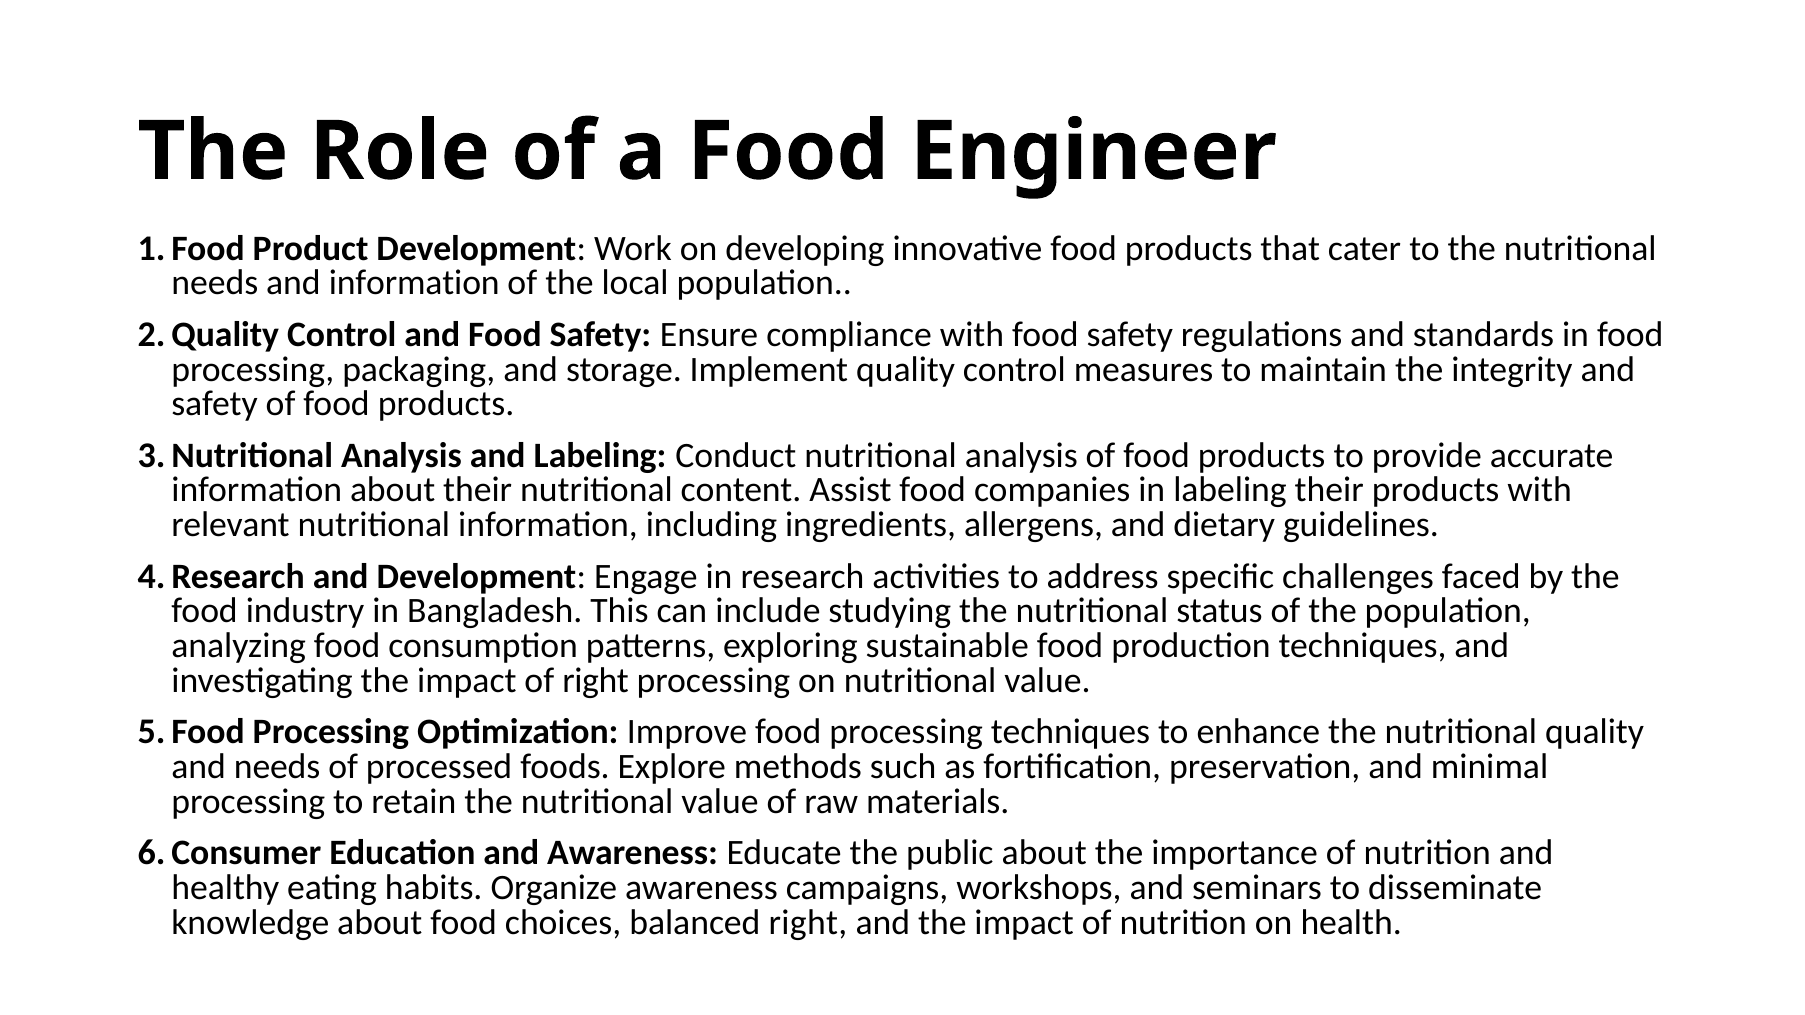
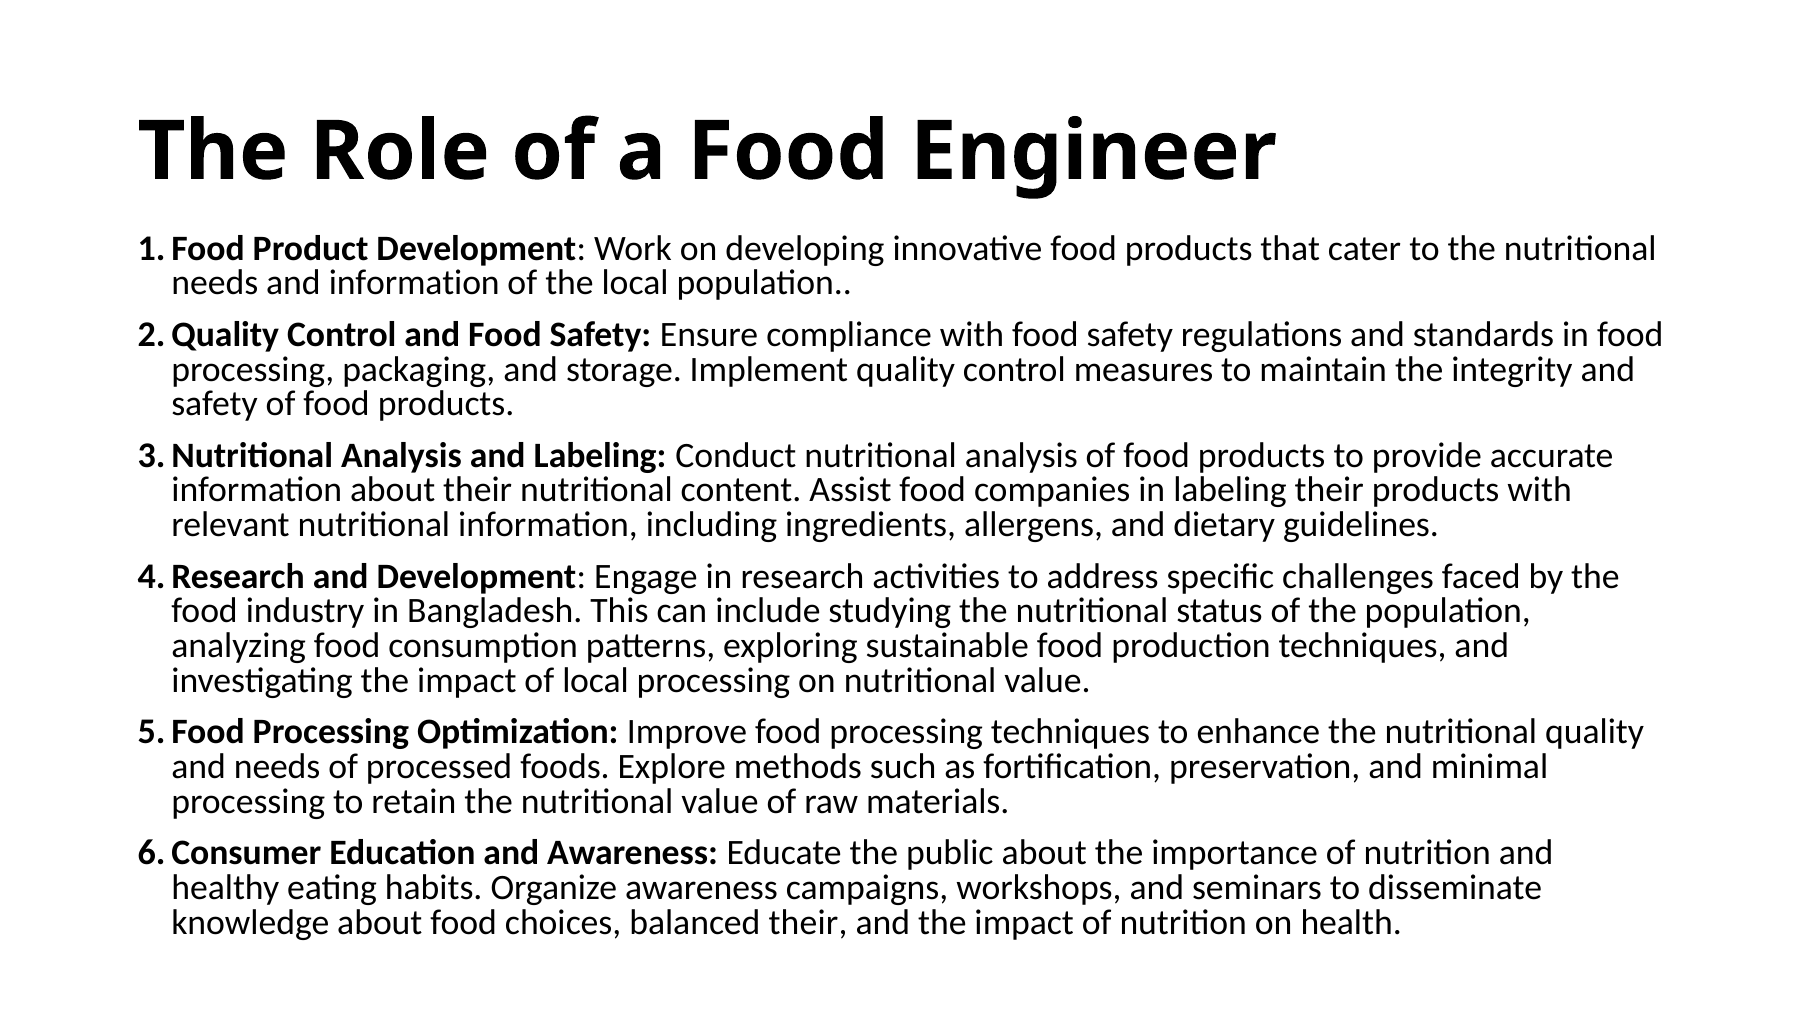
of right: right -> local (596, 681)
balanced right: right -> their (808, 923)
